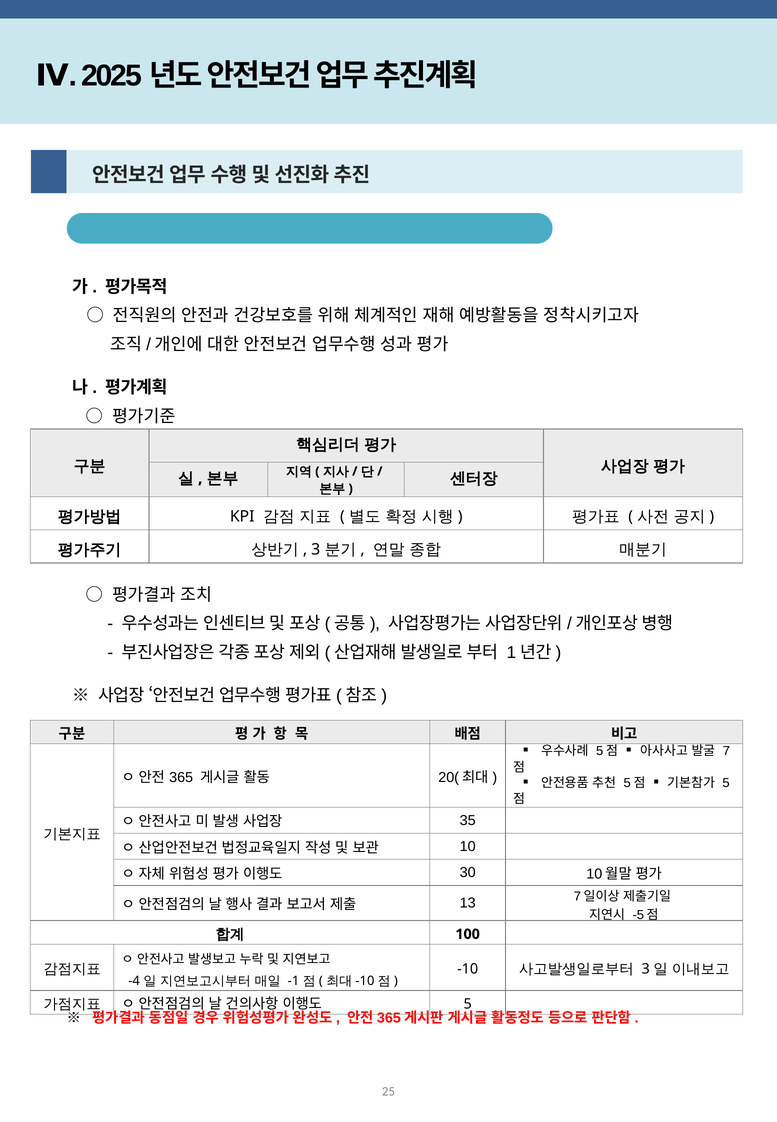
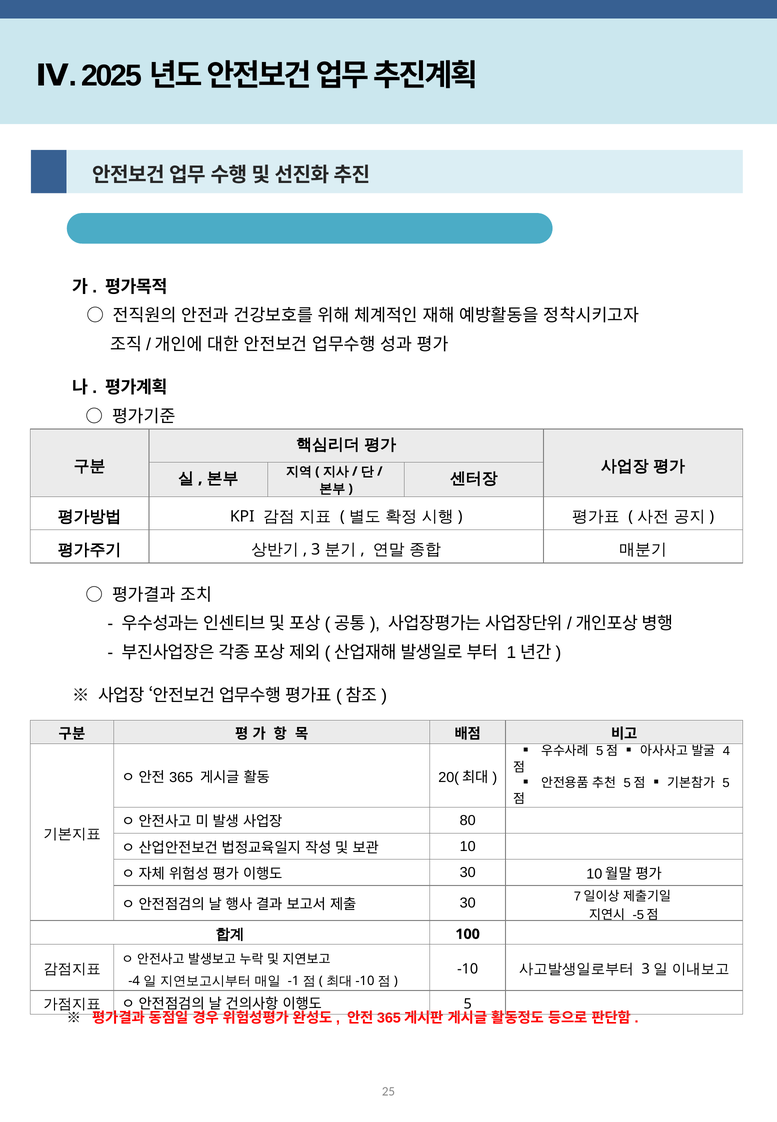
7: 7 -> 4 (726, 751)
35: 35 -> 80 (468, 821)
13: 13 -> 30 (468, 903)
